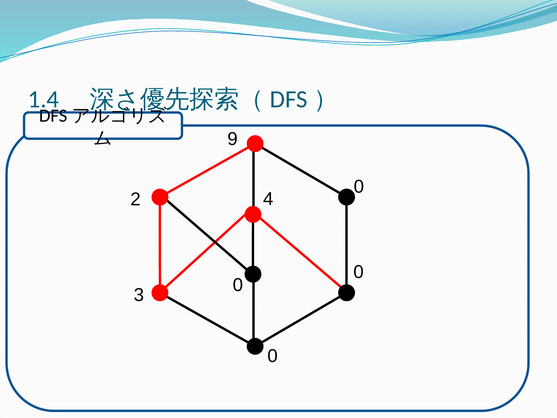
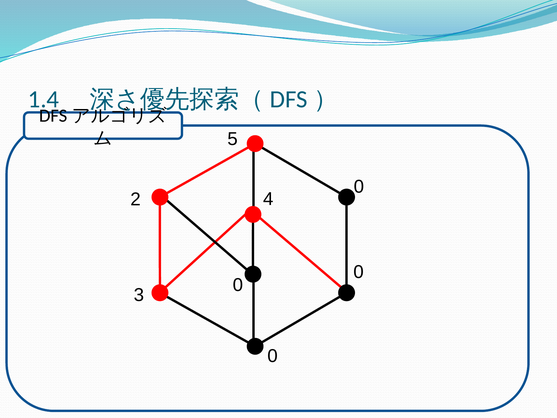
9: 9 -> 5 (233, 139)
